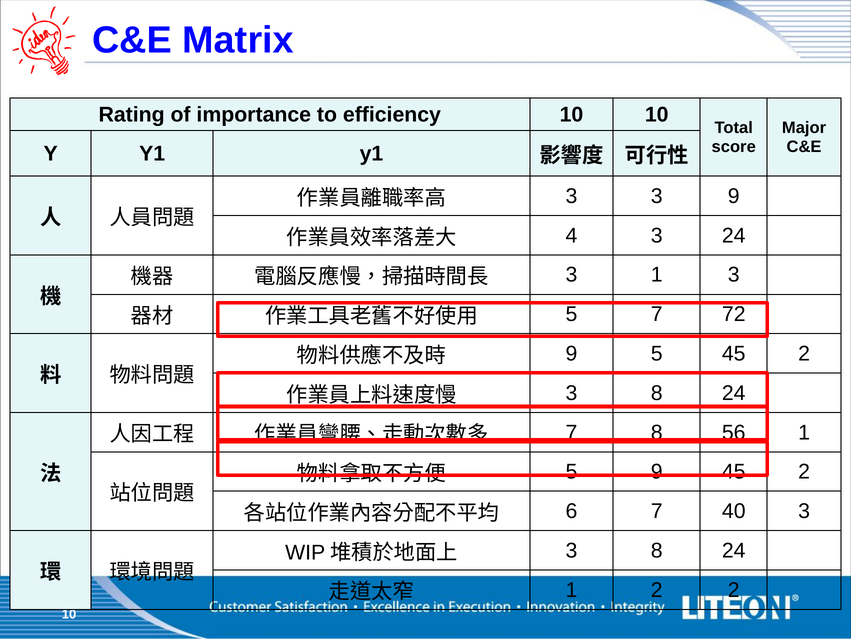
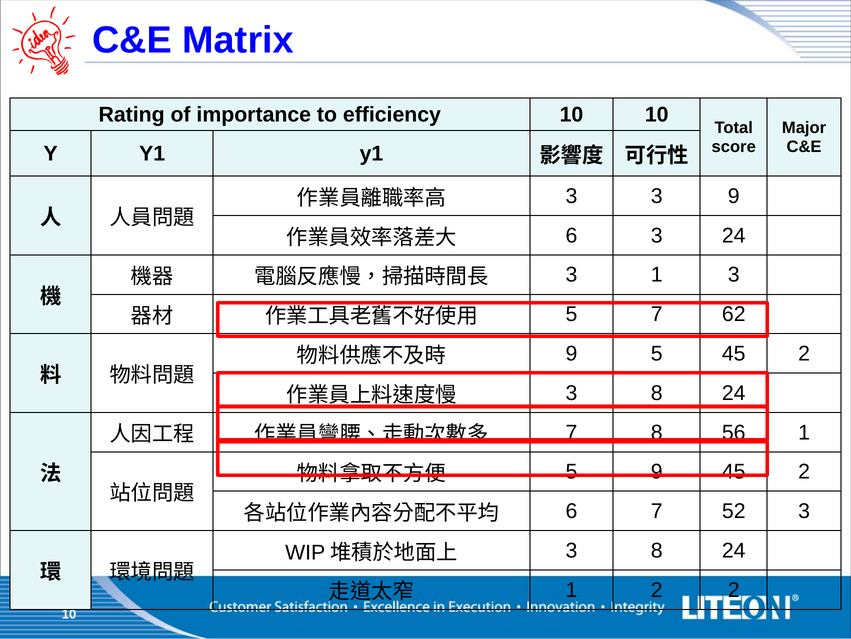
4: 4 -> 6 (572, 235)
72: 72 -> 62 (734, 314)
40: 40 -> 52 (734, 511)
